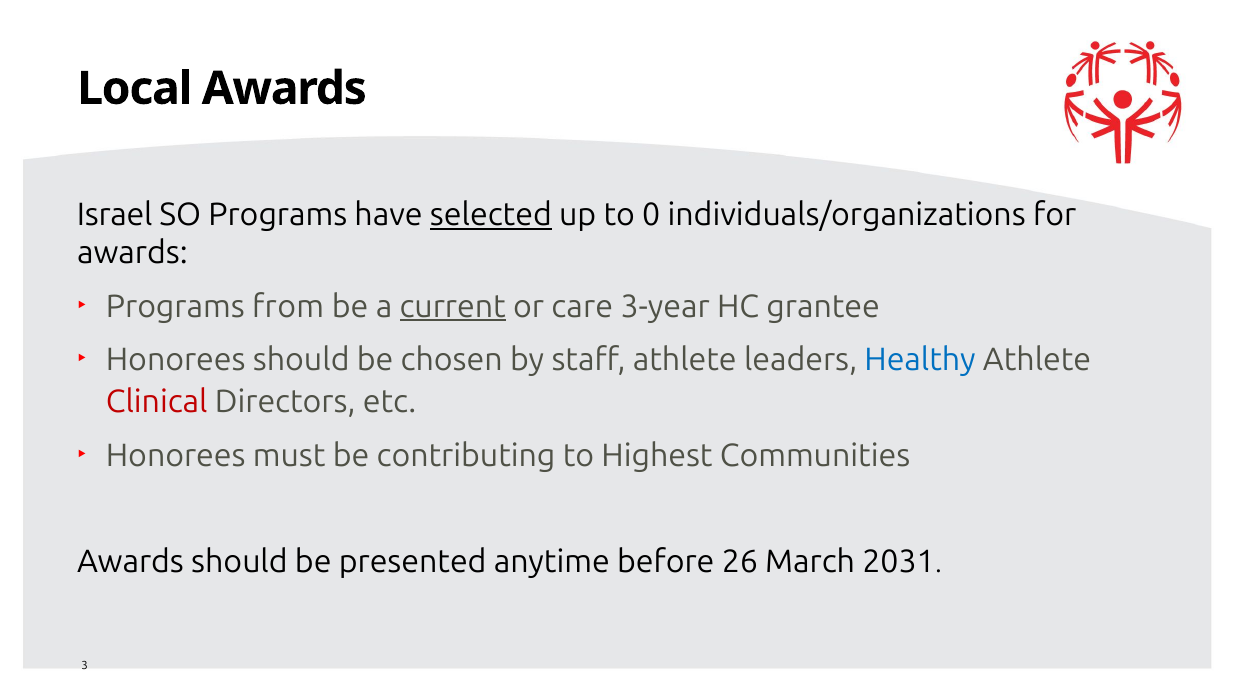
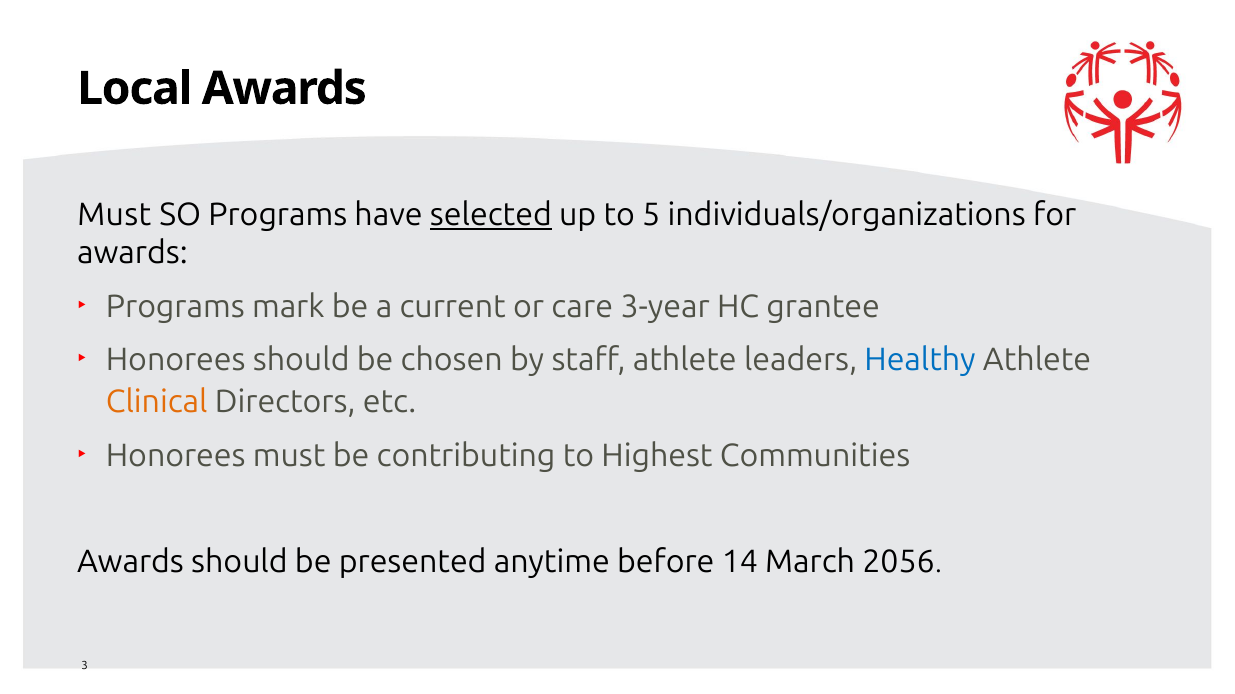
Israel: Israel -> Must (114, 215)
0: 0 -> 5 (651, 215)
from: from -> mark (288, 307)
current underline: present -> none (453, 307)
Clinical colour: red -> orange (157, 403)
26: 26 -> 14 (740, 563)
2031: 2031 -> 2056 (899, 563)
